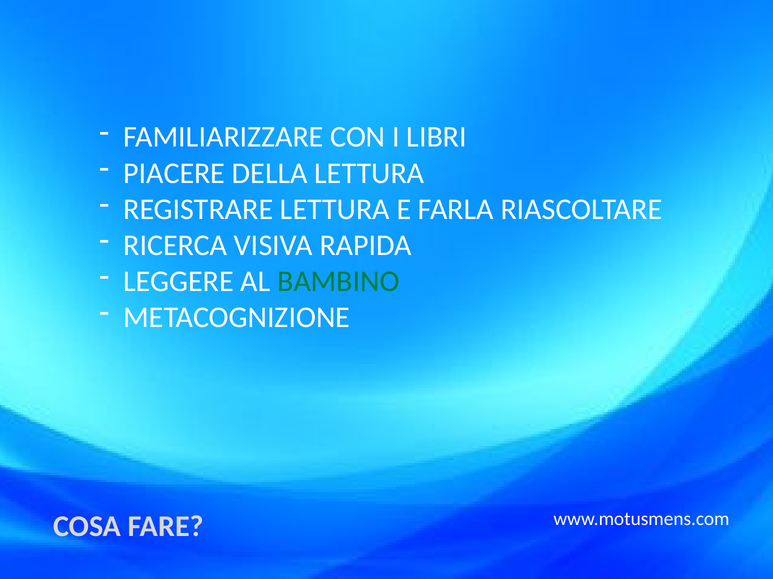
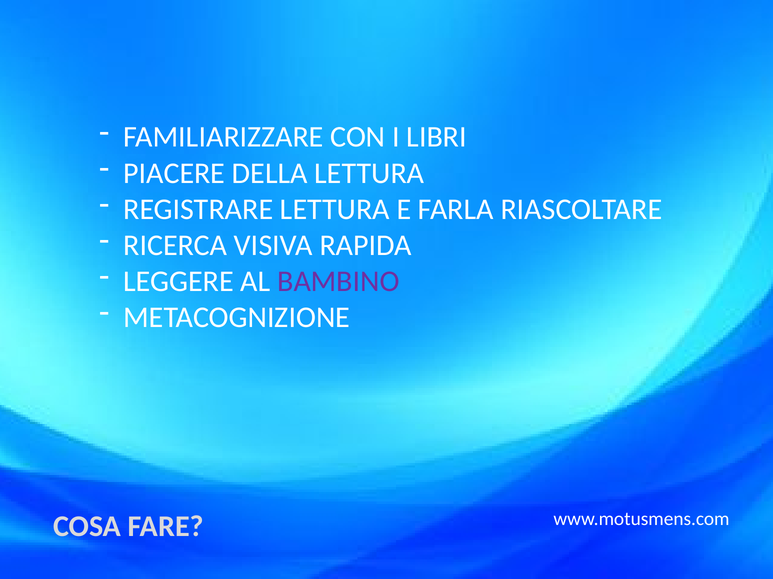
BAMBINO colour: green -> purple (338, 282)
